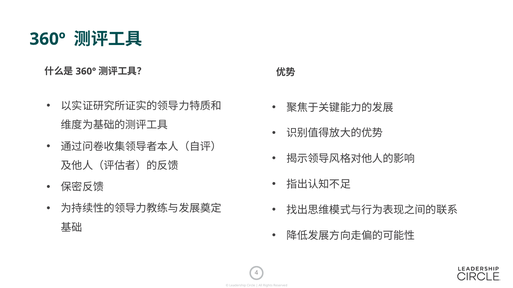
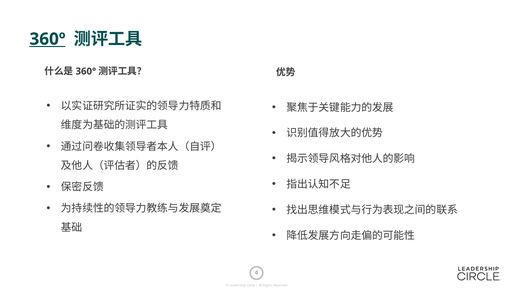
360º underline: none -> present (47, 39)
